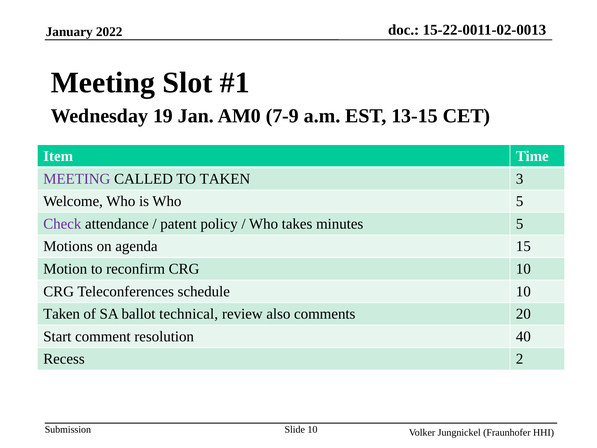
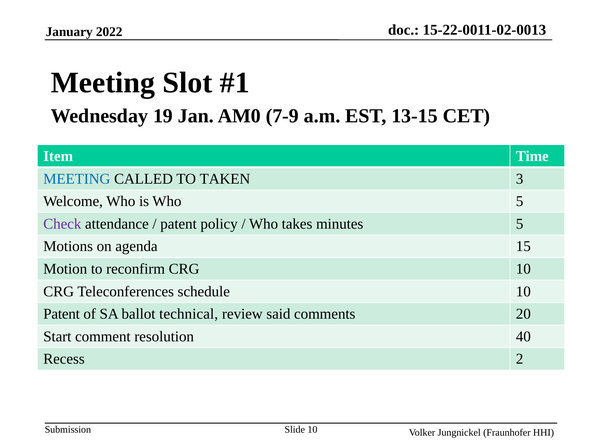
MEETING colour: purple -> blue (77, 179)
Taken: Taken -> Patent (62, 314)
also: also -> said (278, 314)
